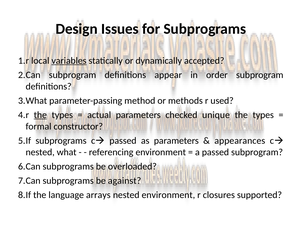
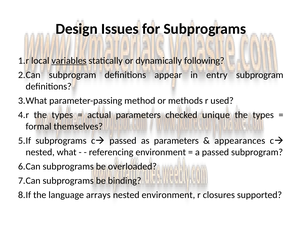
accepted: accepted -> following (204, 61)
order: order -> entry (217, 75)
the underline: present -> none (40, 115)
constructor: constructor -> themselves (78, 127)
against: against -> binding (125, 181)
